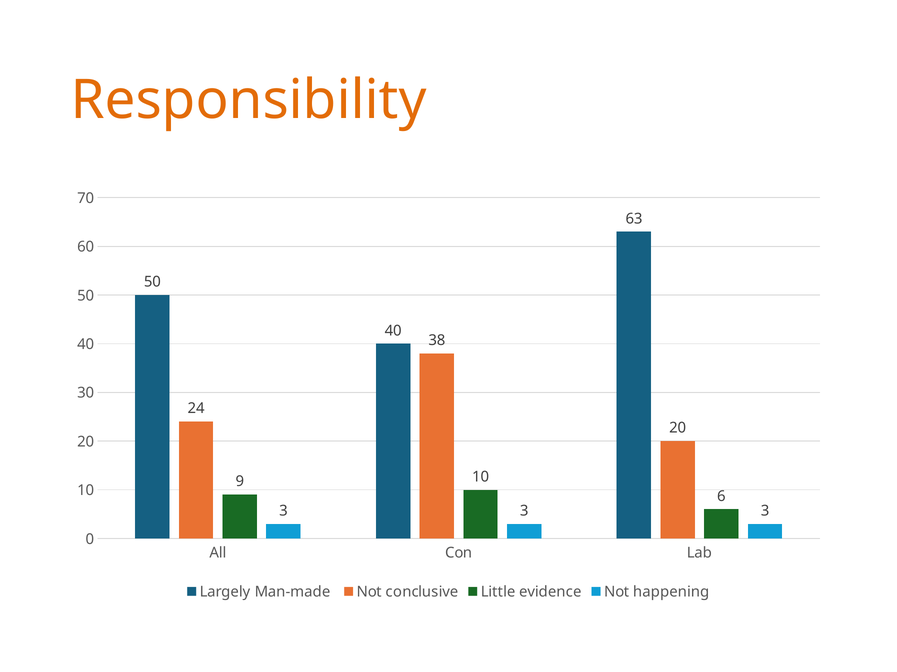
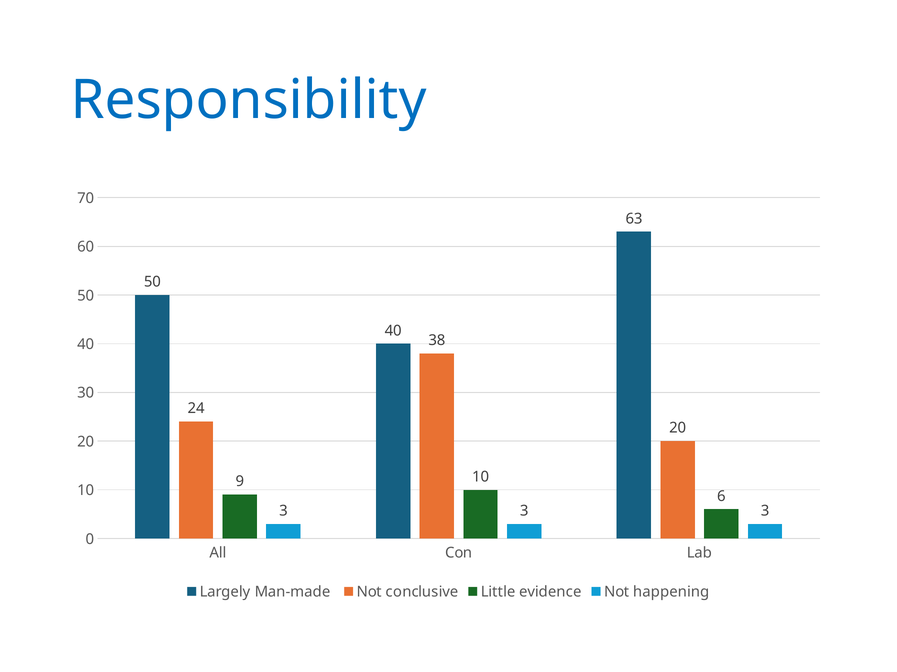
Responsibility colour: orange -> blue (249, 100)
